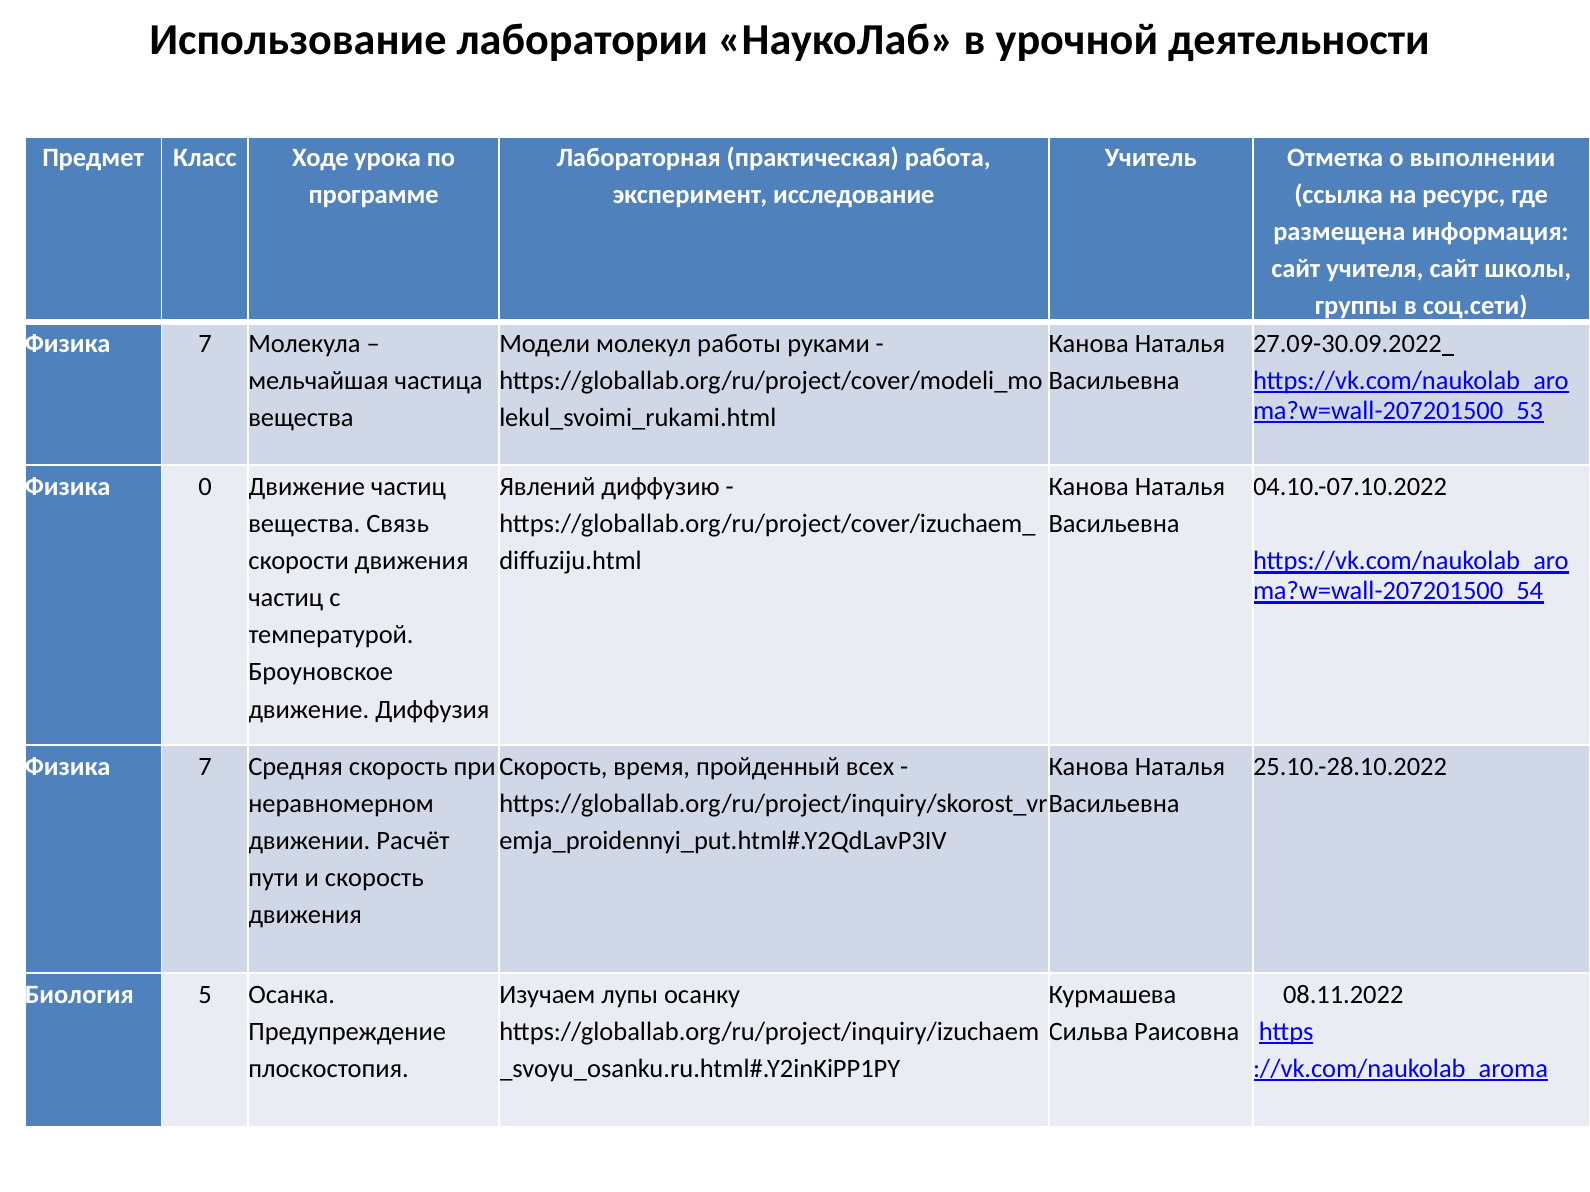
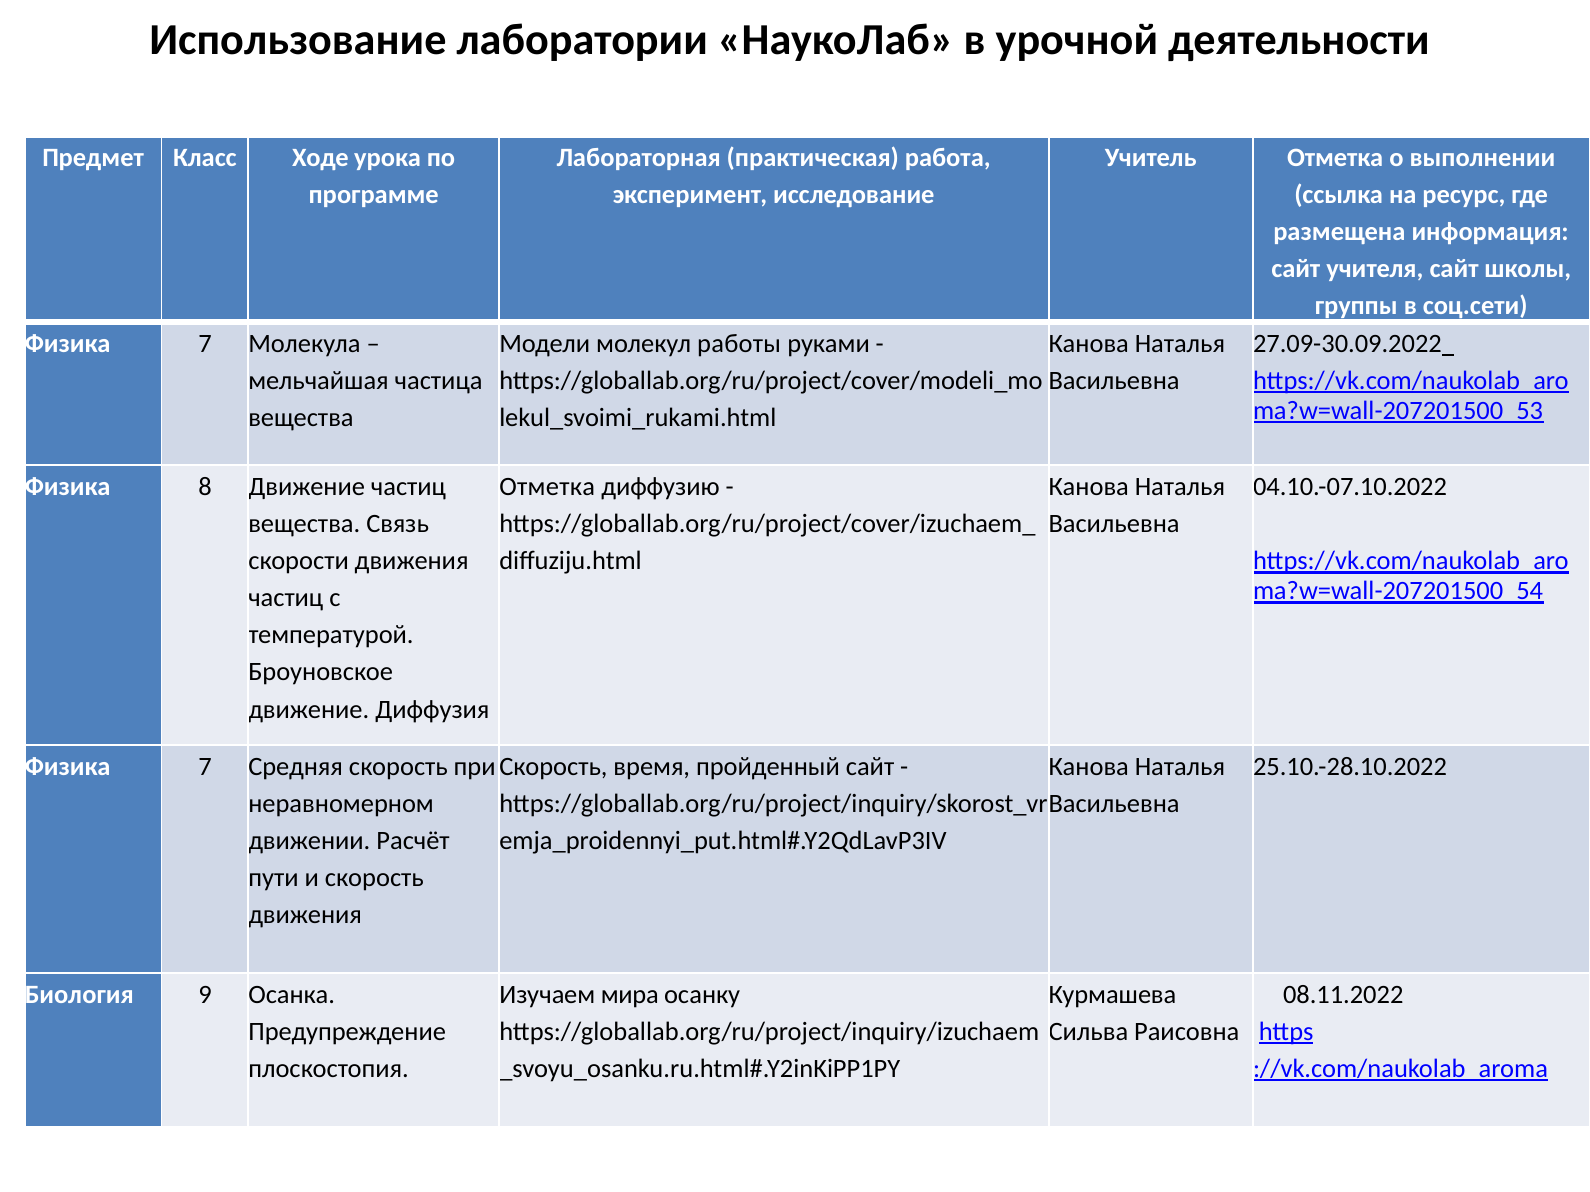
0: 0 -> 8 (205, 487)
Явлений: Явлений -> Отметка (547, 487)
пройденный всех: всех -> сайт (870, 767)
5: 5 -> 9 (205, 995)
лупы: лупы -> мира (630, 995)
